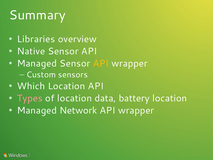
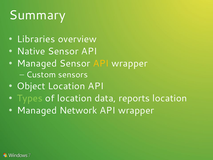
Which: Which -> Object (31, 86)
Types colour: pink -> light green (30, 98)
battery: battery -> reports (134, 98)
